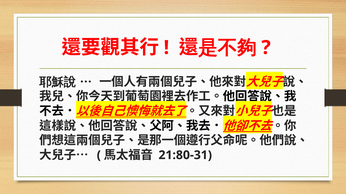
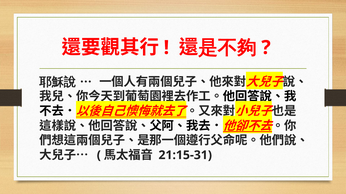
21:80-31: 21:80-31 -> 21:15-31 (185, 156)
